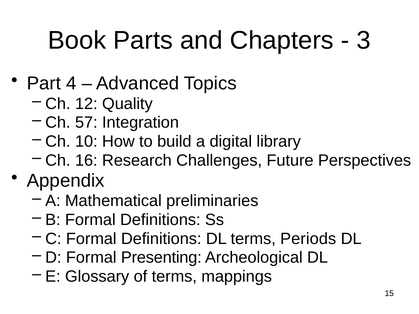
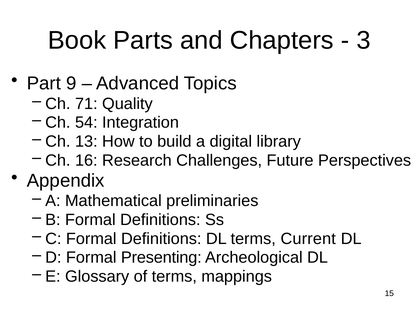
4: 4 -> 9 (71, 84)
12: 12 -> 71 (86, 104)
57: 57 -> 54 (86, 123)
10: 10 -> 13 (86, 142)
Periods: Periods -> Current (308, 239)
